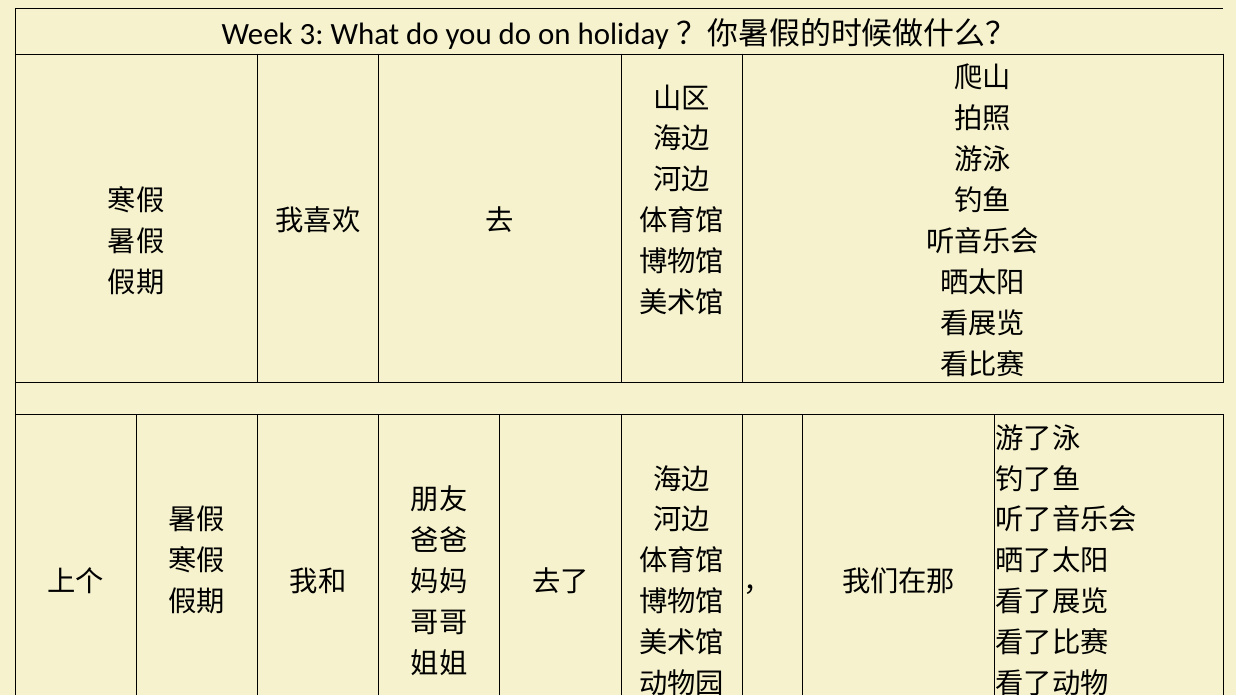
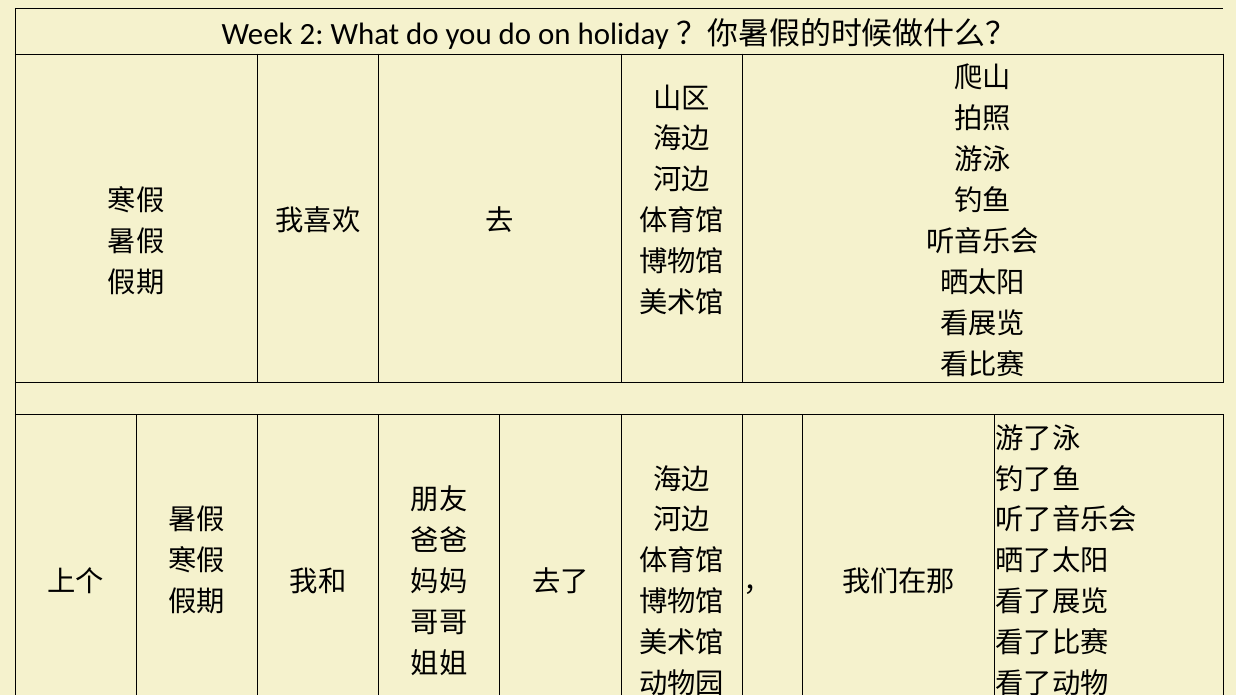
3: 3 -> 2 (312, 35)
